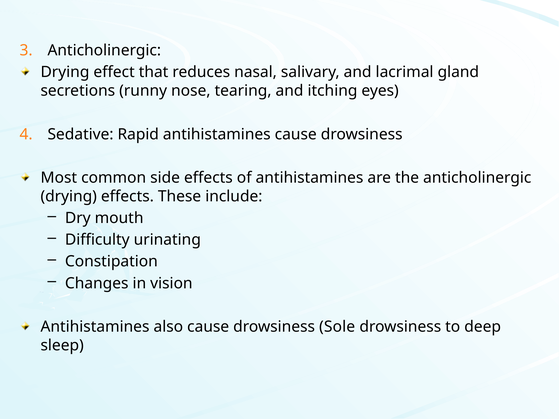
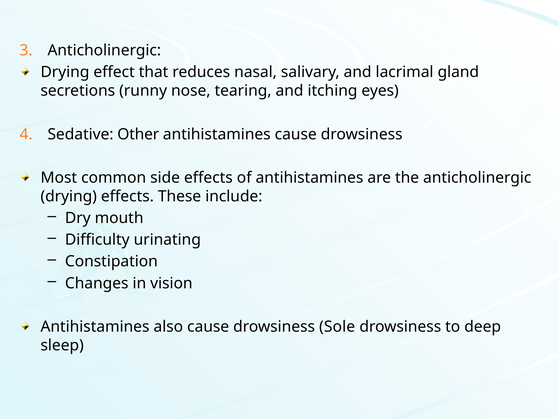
Rapid: Rapid -> Other (138, 134)
